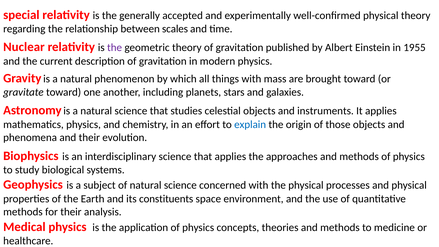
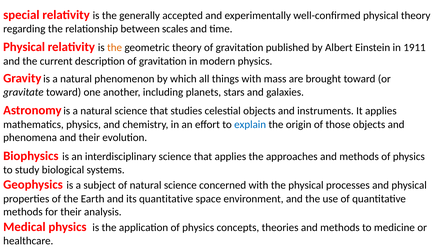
Nuclear: Nuclear -> Physical (24, 47)
the colour: purple -> orange (115, 48)
1955: 1955 -> 1911 (415, 48)
its constituents: constituents -> quantitative (166, 199)
